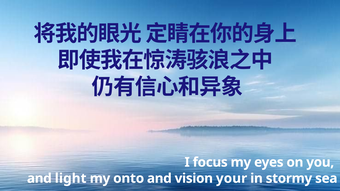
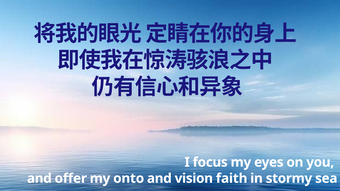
light: light -> offer (71, 179)
your: your -> faith (232, 179)
